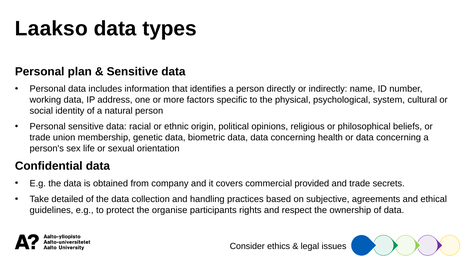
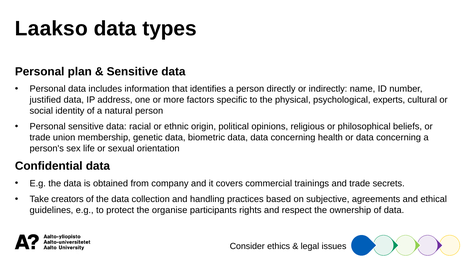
working: working -> justified (45, 100)
system: system -> experts (389, 100)
provided: provided -> trainings (312, 183)
detailed: detailed -> creators (67, 199)
